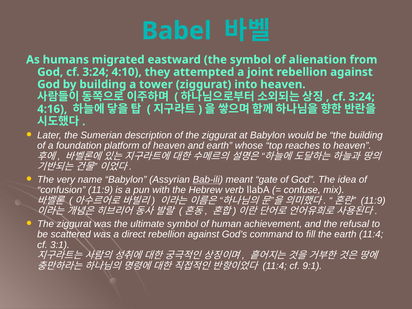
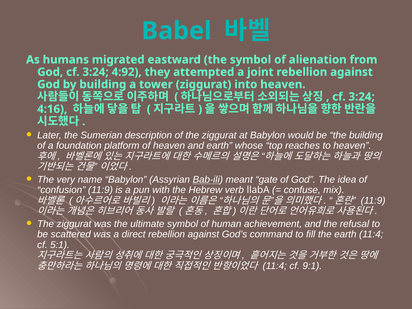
4:10: 4:10 -> 4:92 (127, 72)
3:1: 3:1 -> 5:1 (60, 245)
